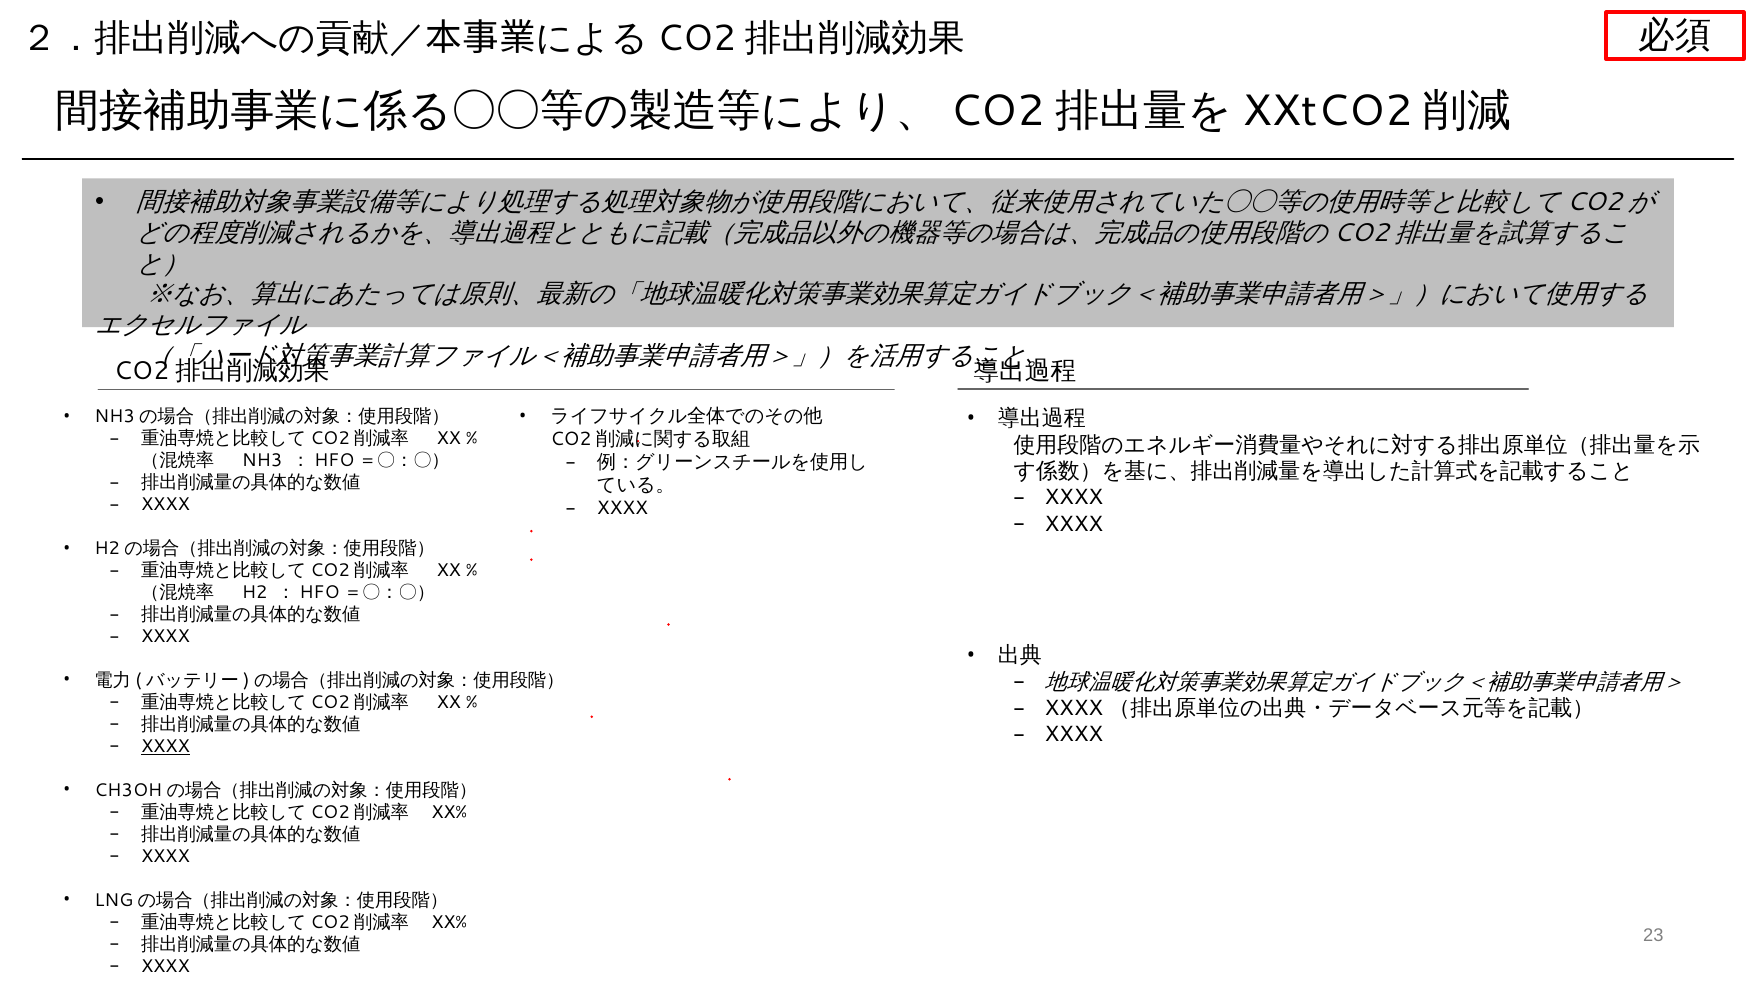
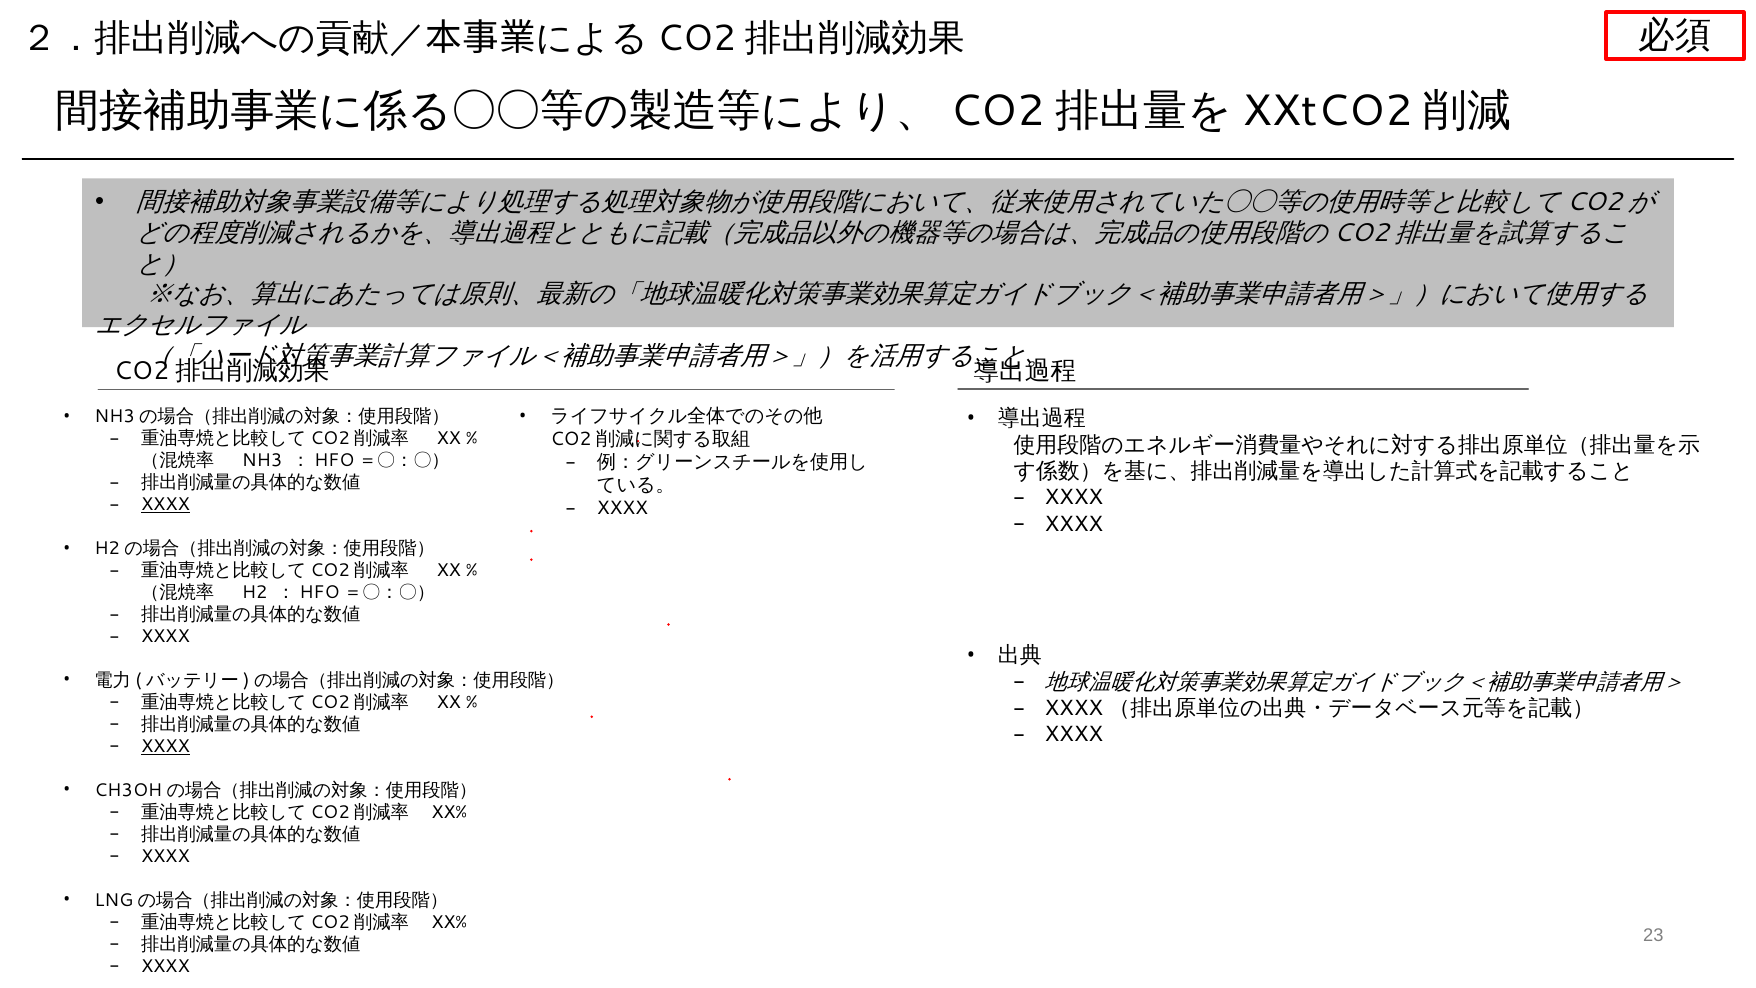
XXXX underline: none -> present (165, 504)
